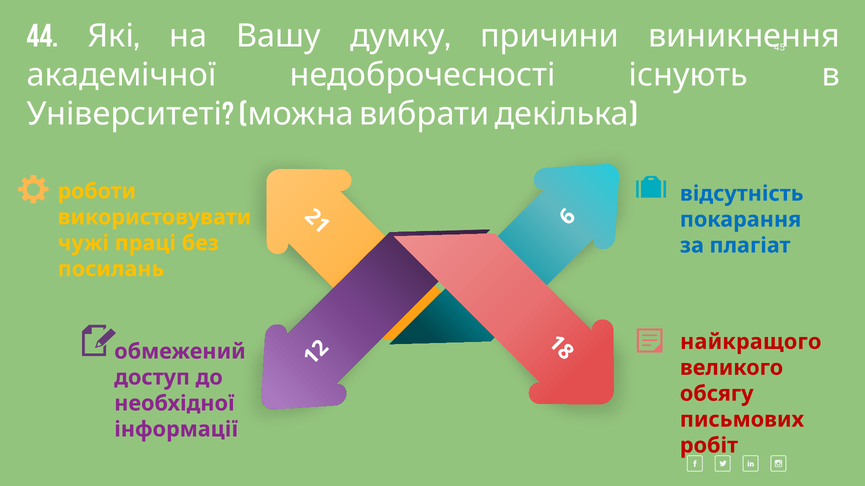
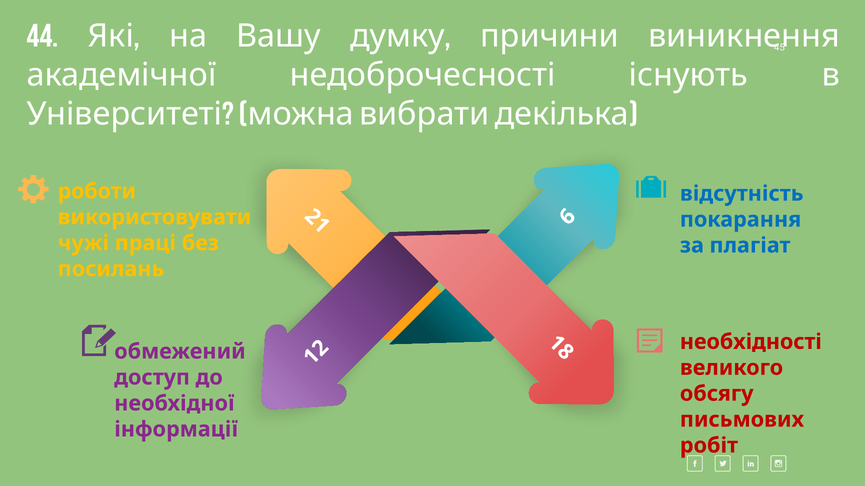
найкращого: найкращого -> необхідності (751, 342)
